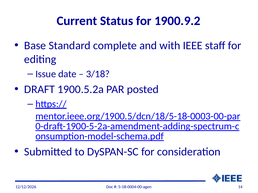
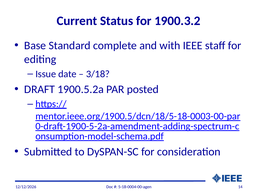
1900.9.2: 1900.9.2 -> 1900.3.2 (177, 21)
